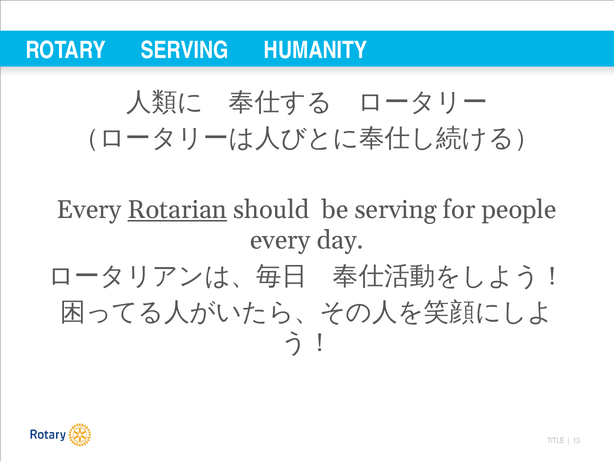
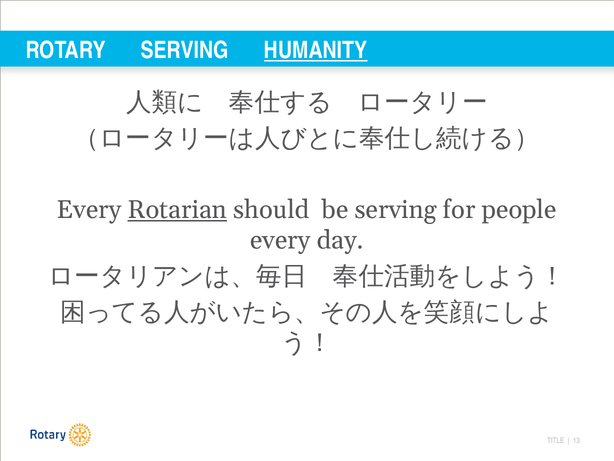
HUMANITY underline: none -> present (316, 50)
